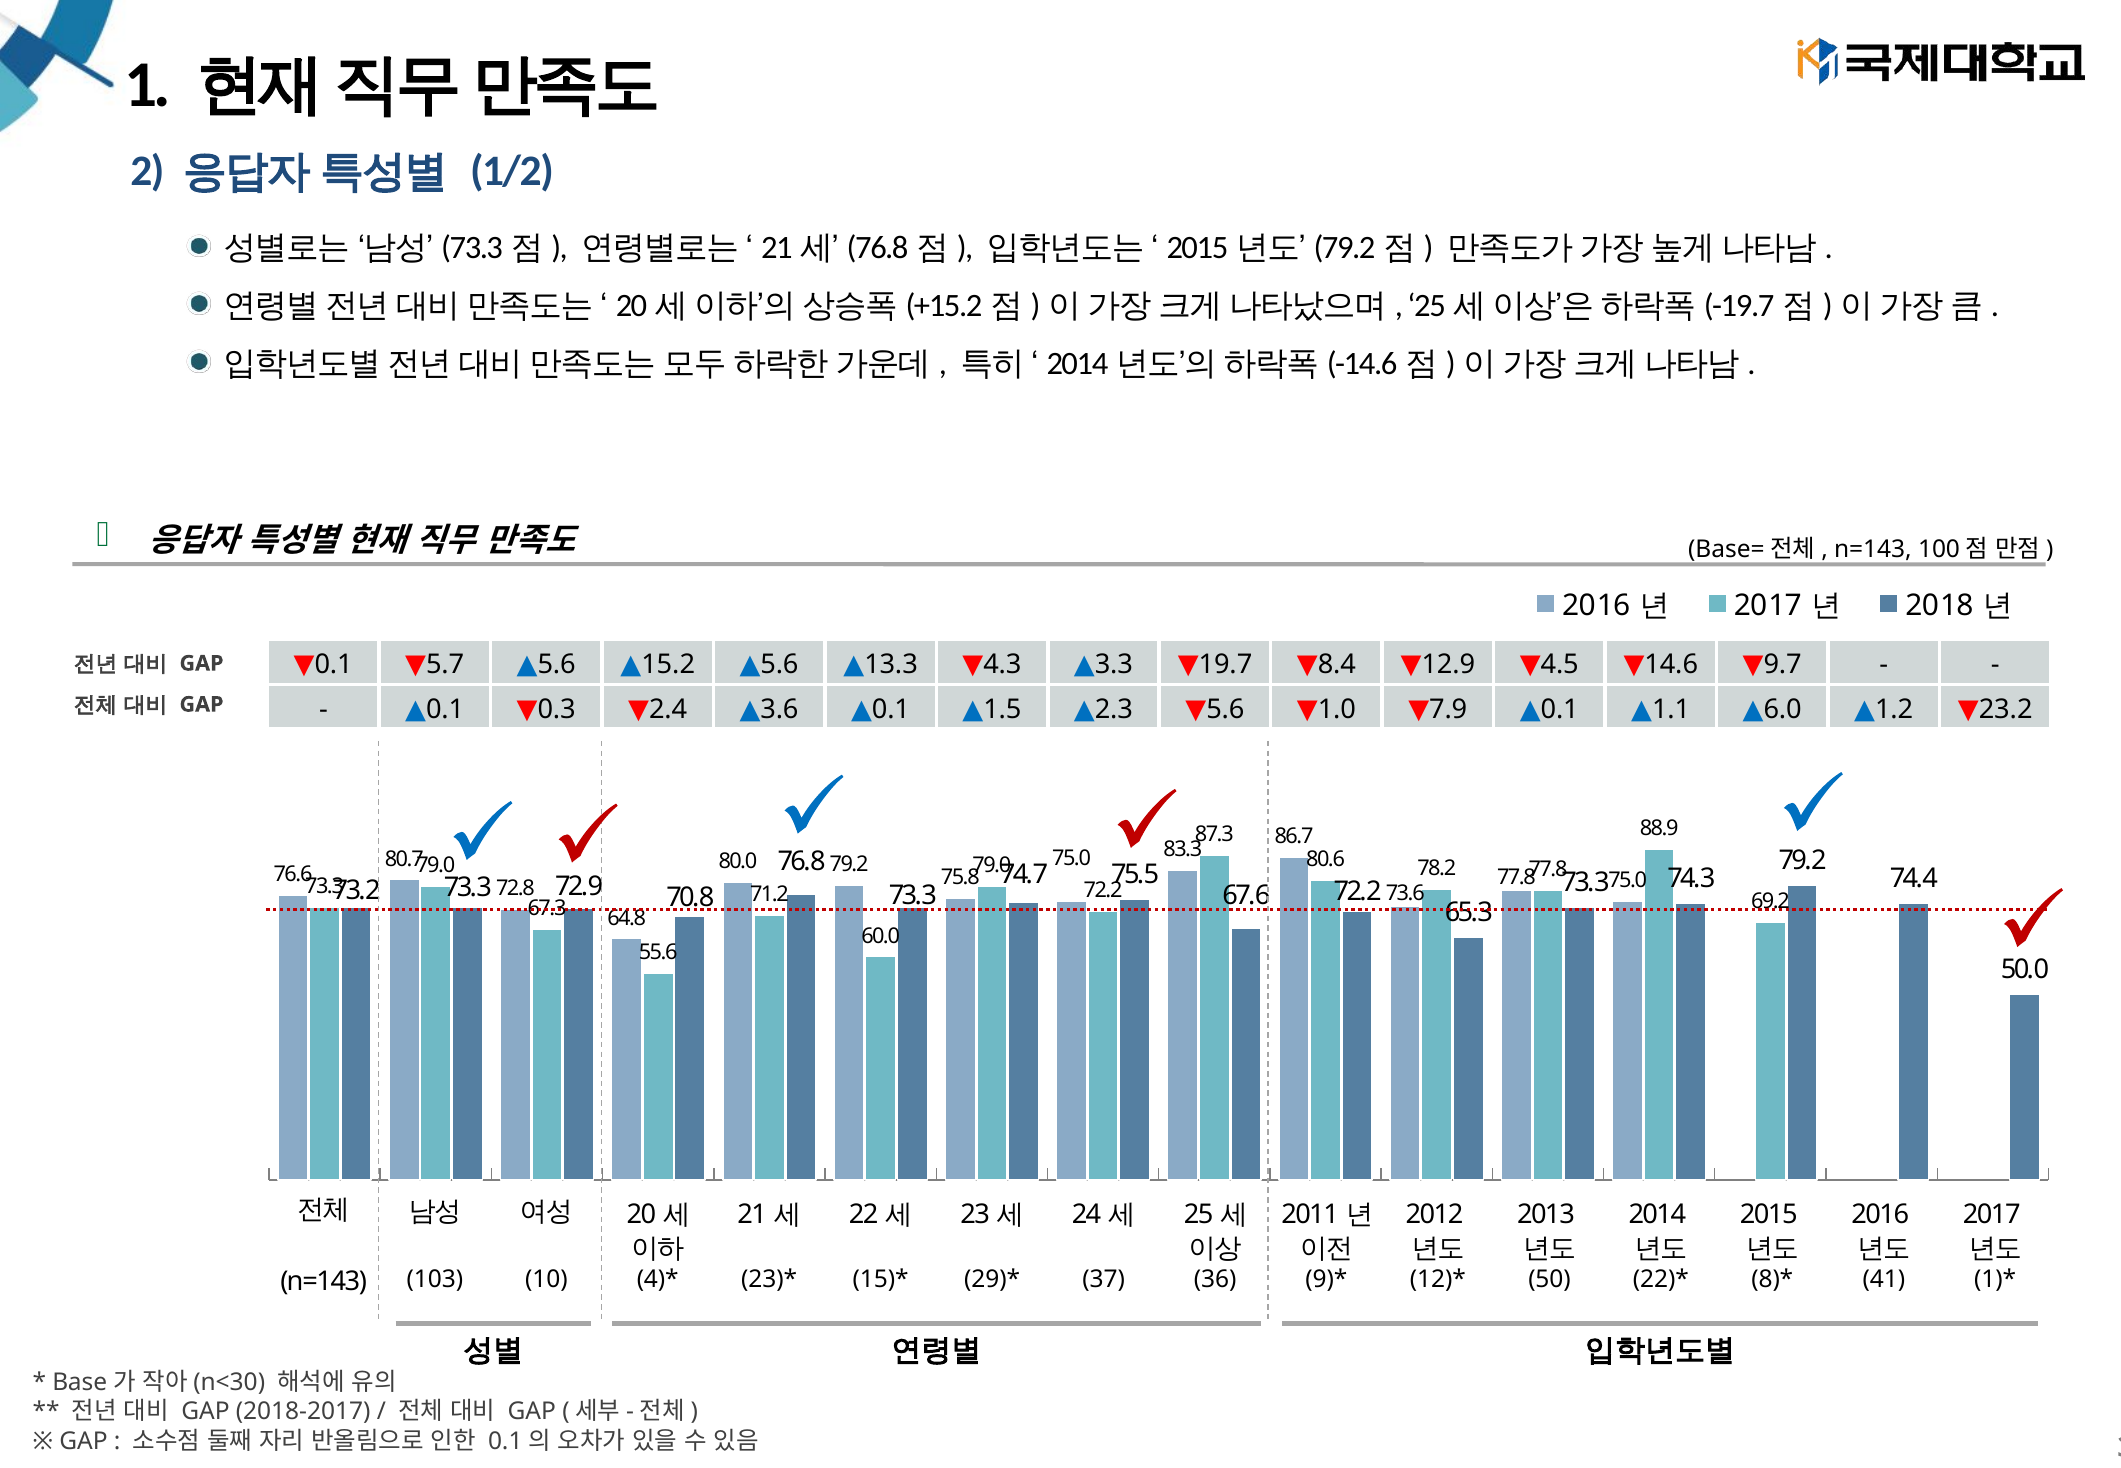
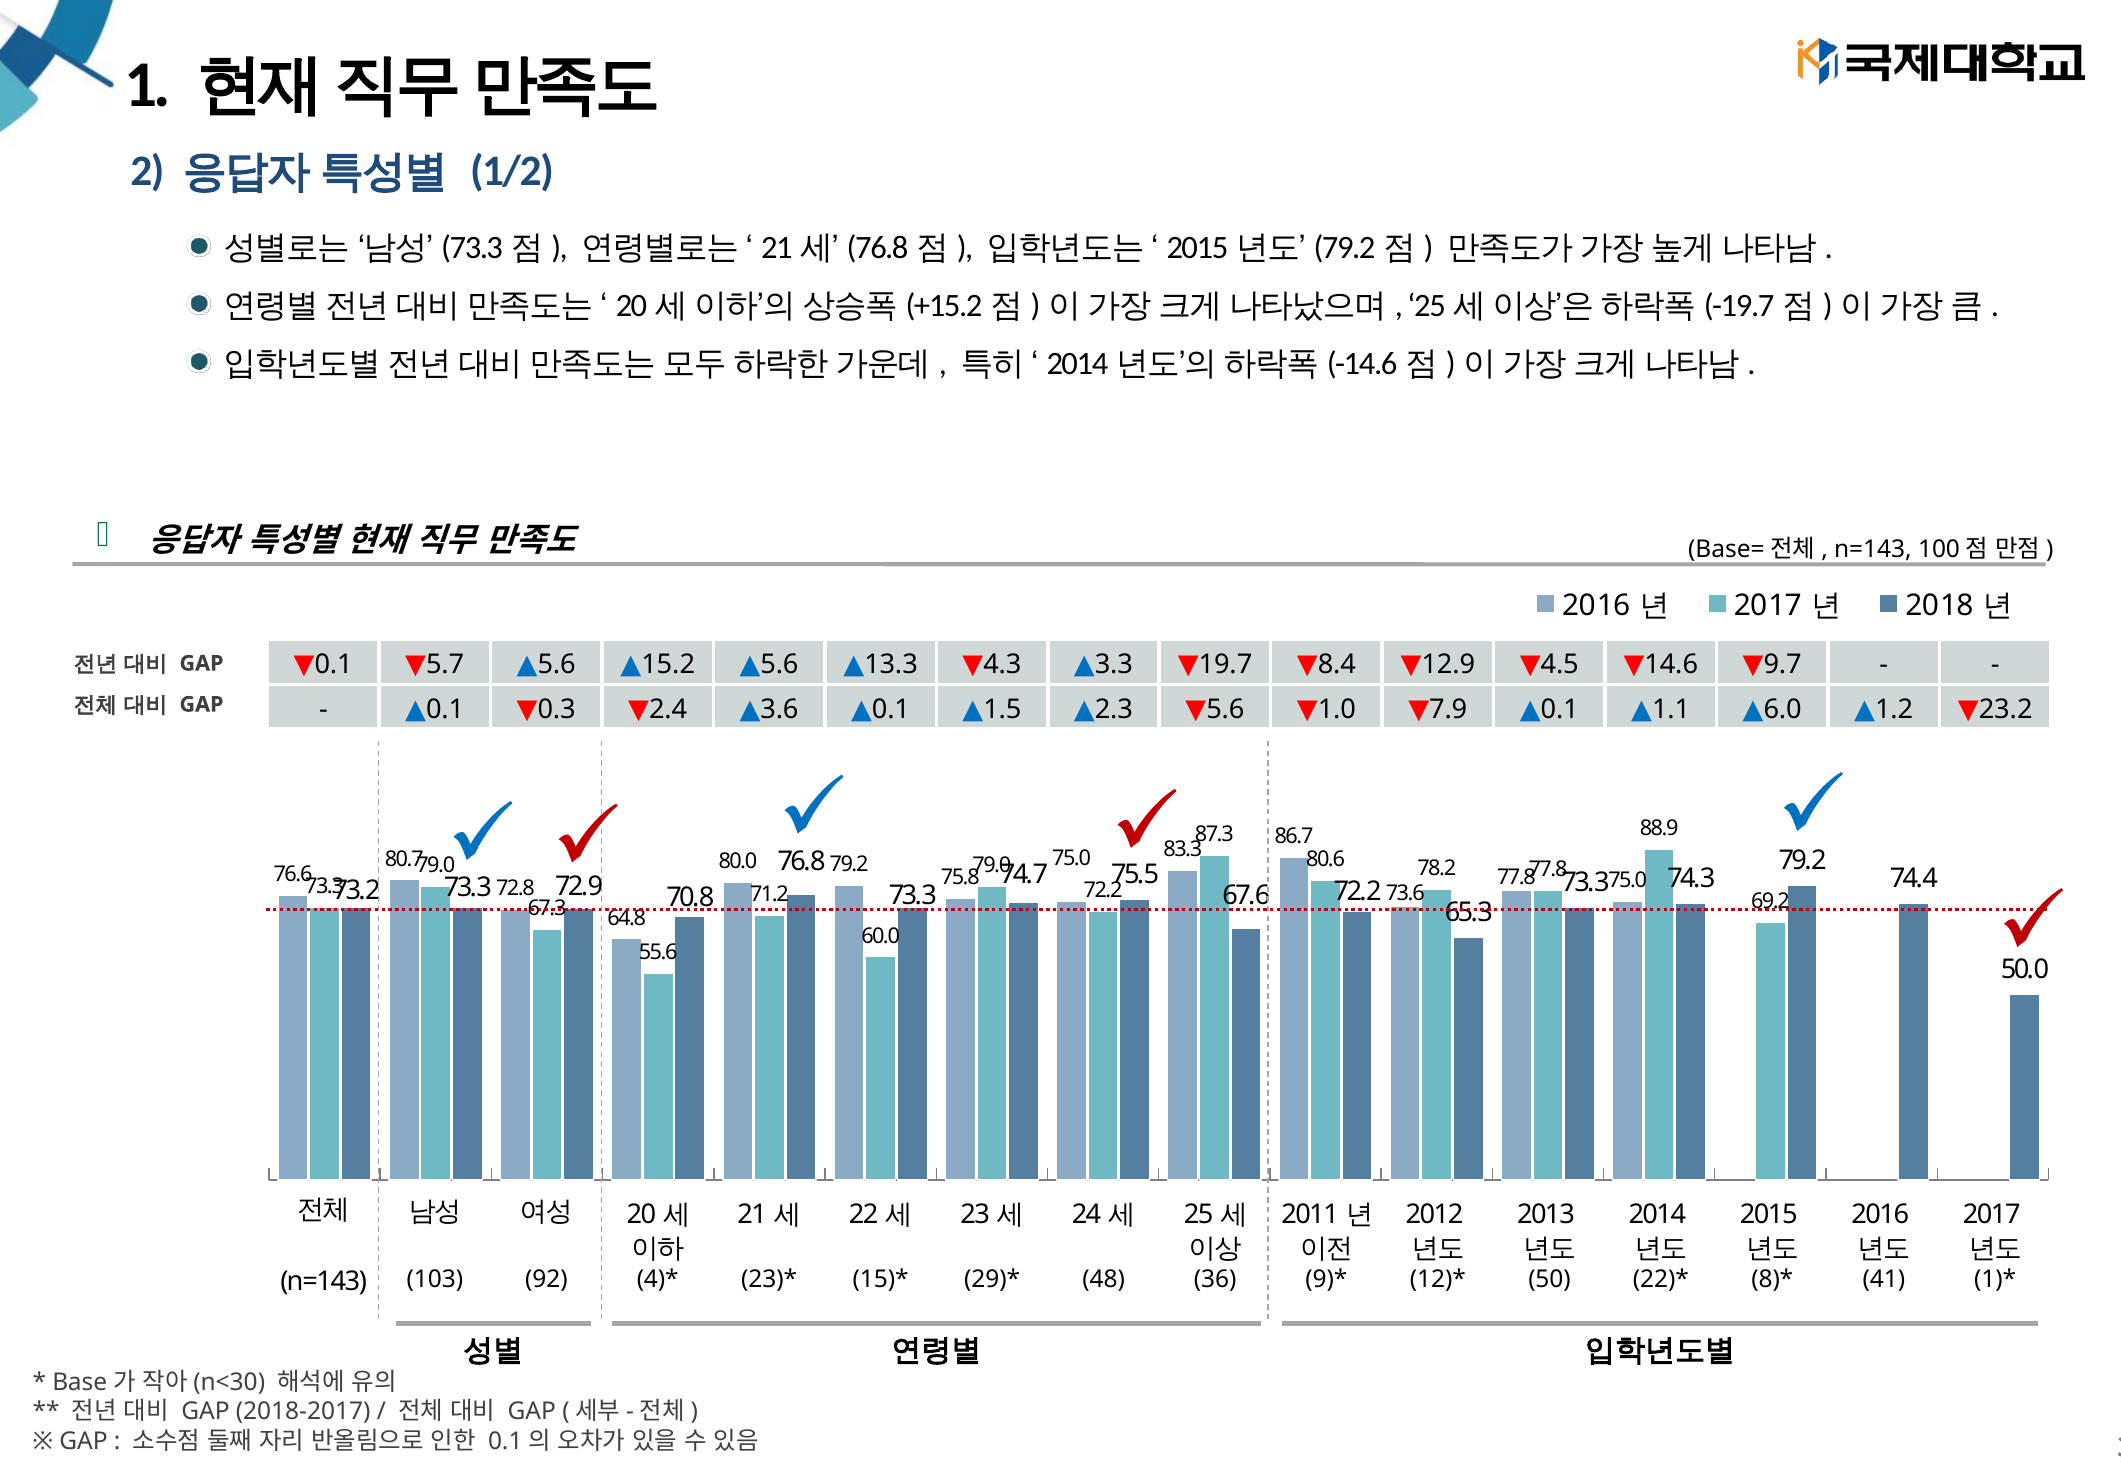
10: 10 -> 92 (546, 1280)
37: 37 -> 48 (1104, 1280)
